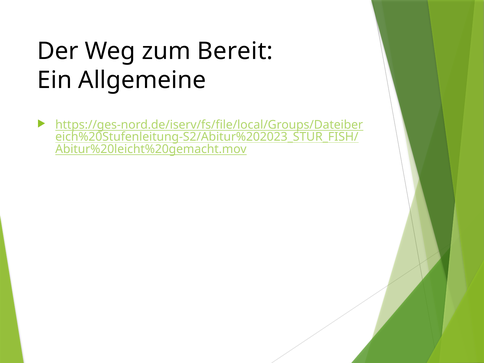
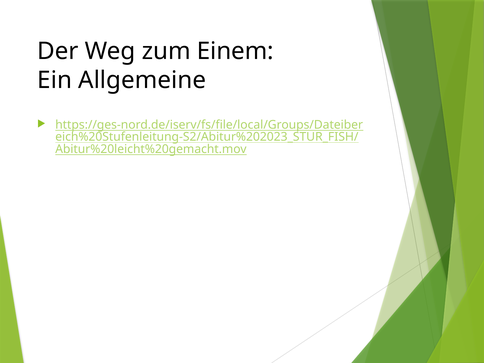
Bereit: Bereit -> Einem (235, 51)
